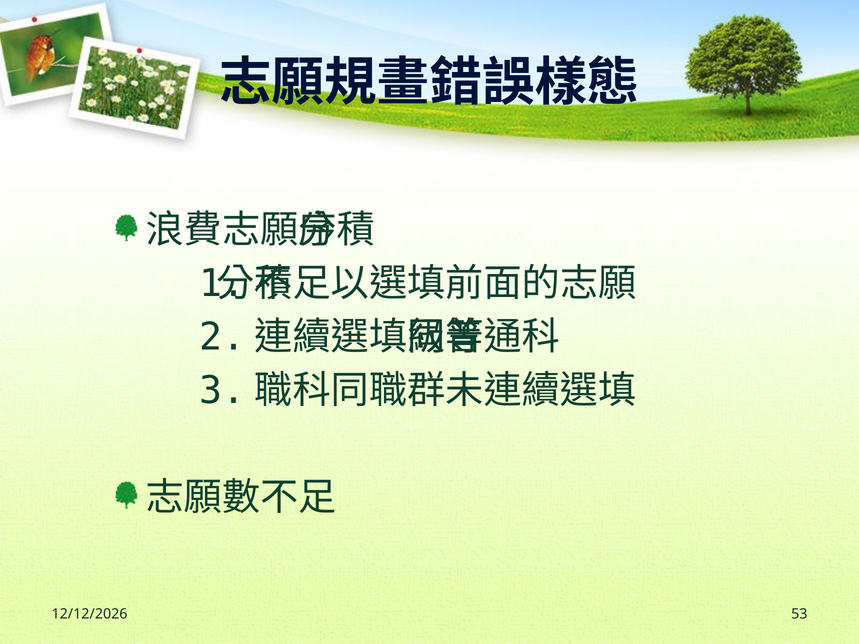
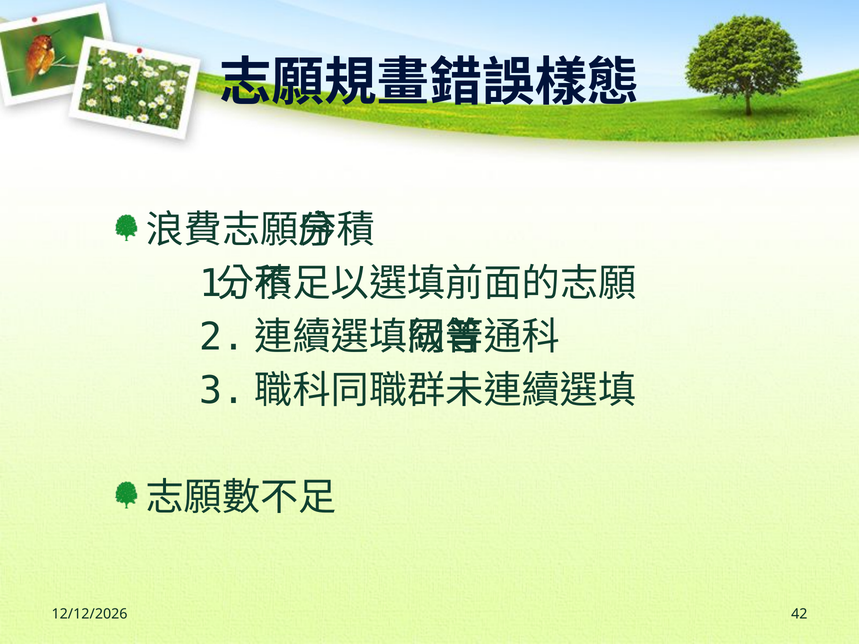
53: 53 -> 42 (799, 614)
